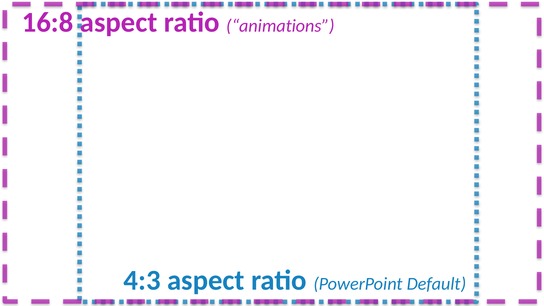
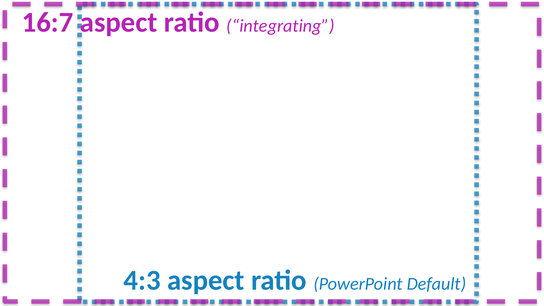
16:8: 16:8 -> 16:7 (48, 22)
animations: animations -> integrating (280, 26)
